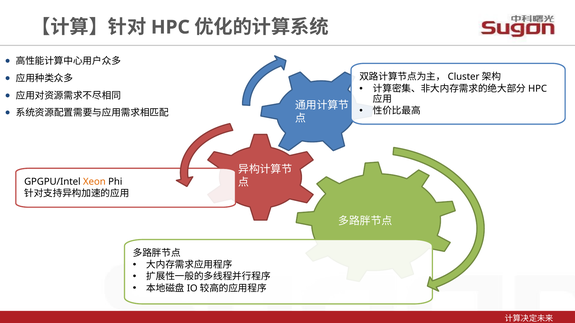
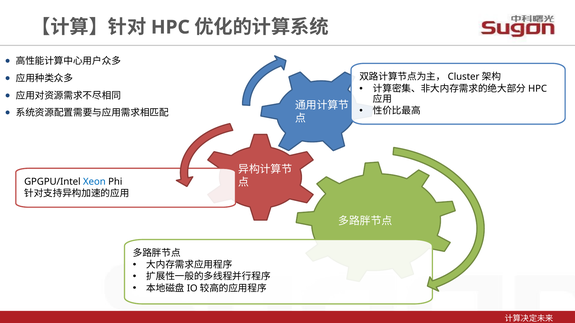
Xeon colour: orange -> blue (94, 182)
